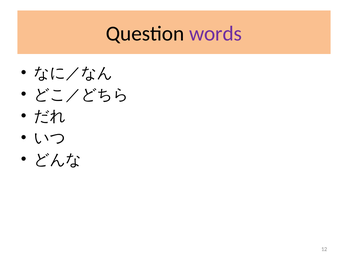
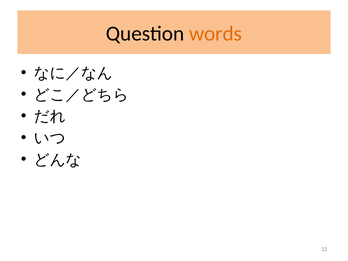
words colour: purple -> orange (215, 34)
